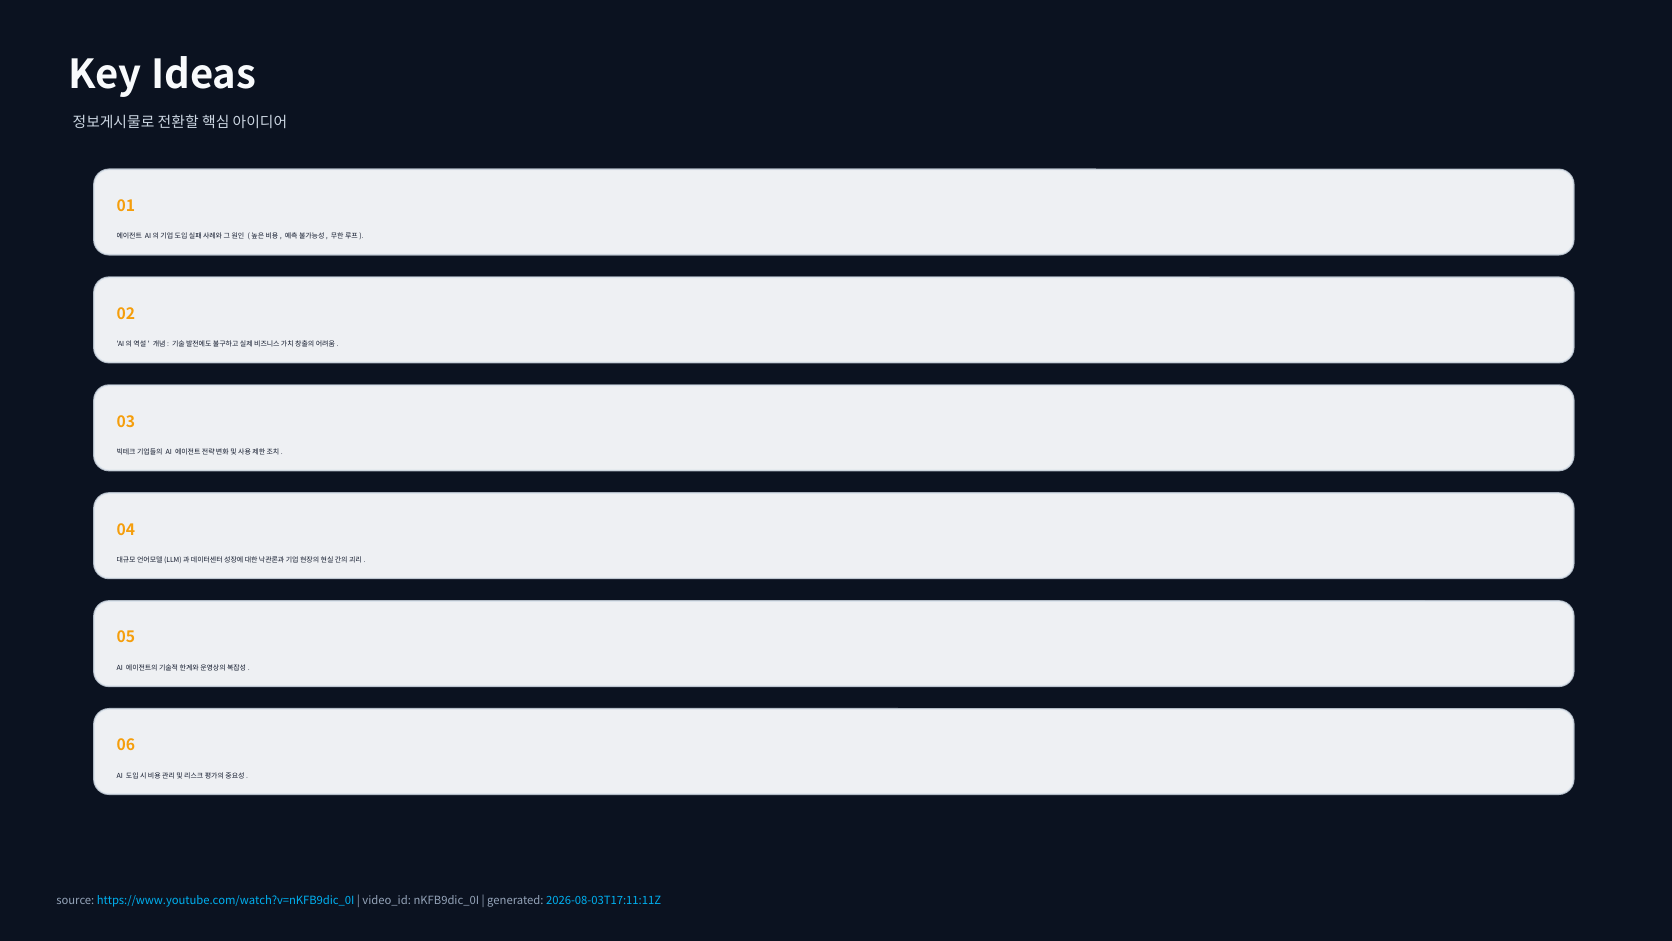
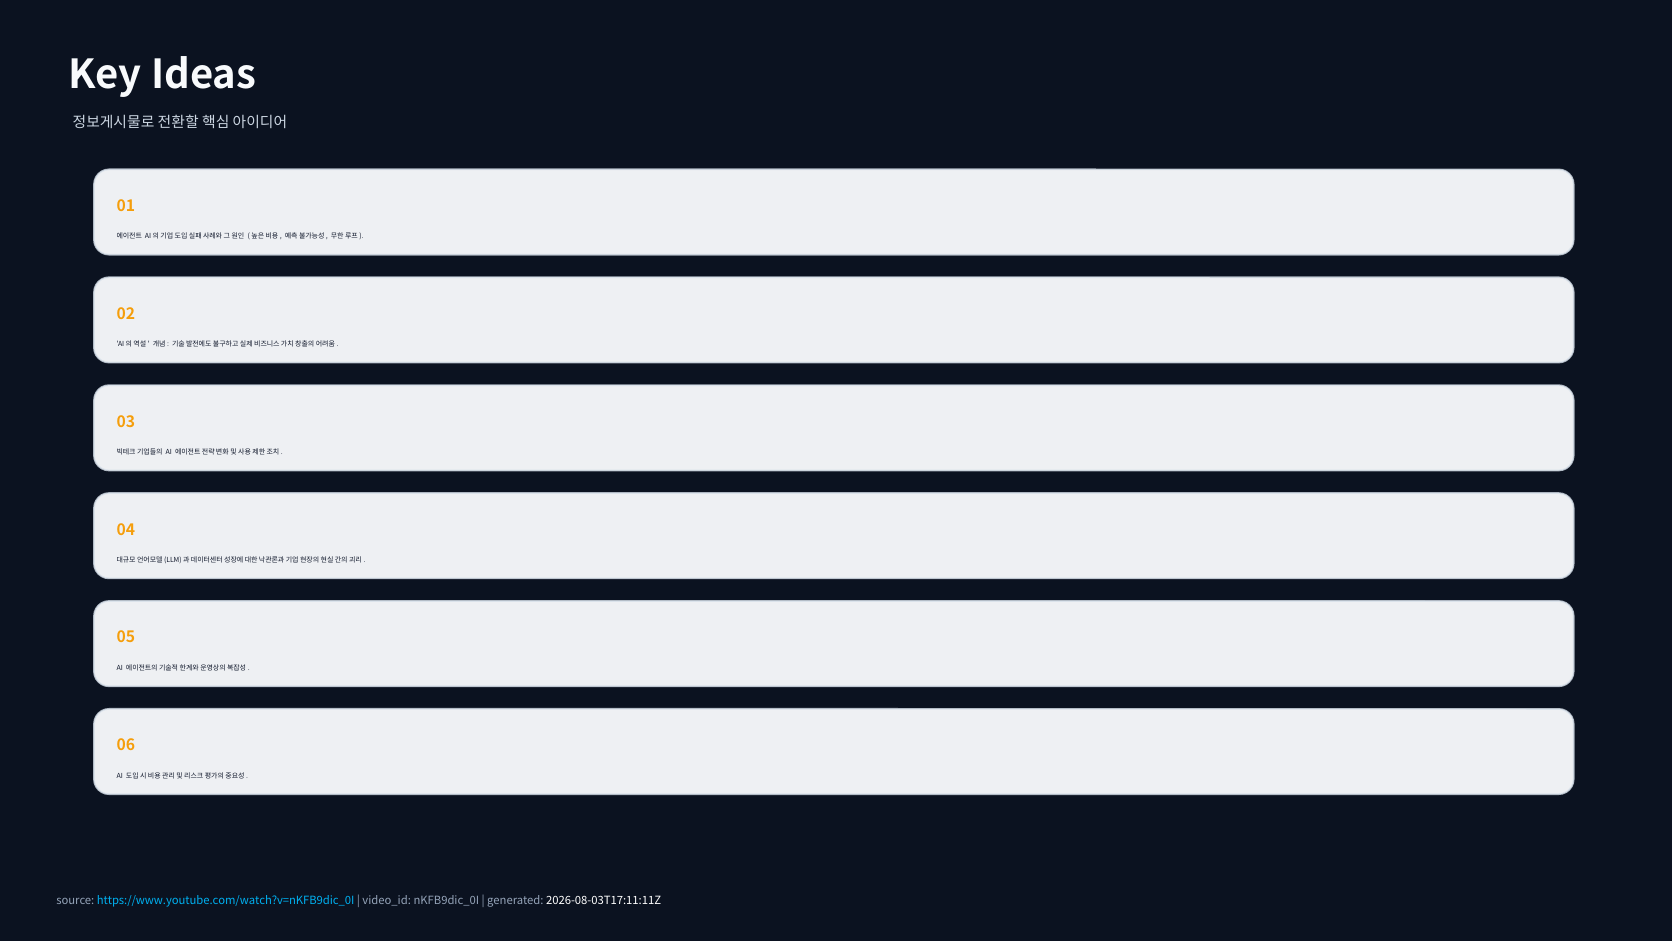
2026-08-03T17:11:11Z colour: light blue -> white (604, 901)
